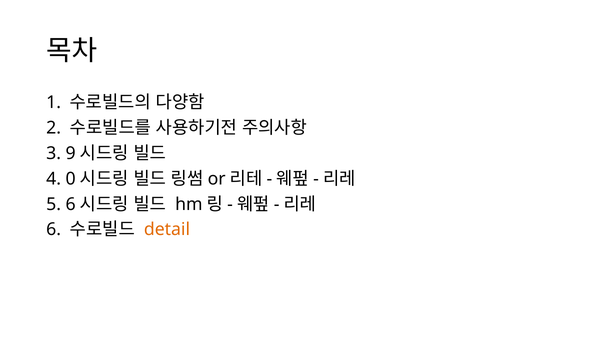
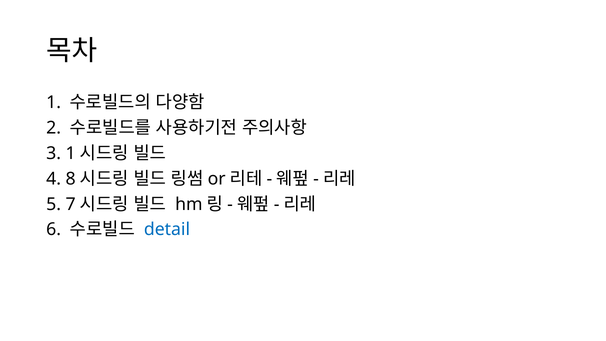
3 9: 9 -> 1 (71, 153)
0: 0 -> 8 (71, 179)
5 6: 6 -> 7 (71, 204)
detail colour: orange -> blue (167, 230)
